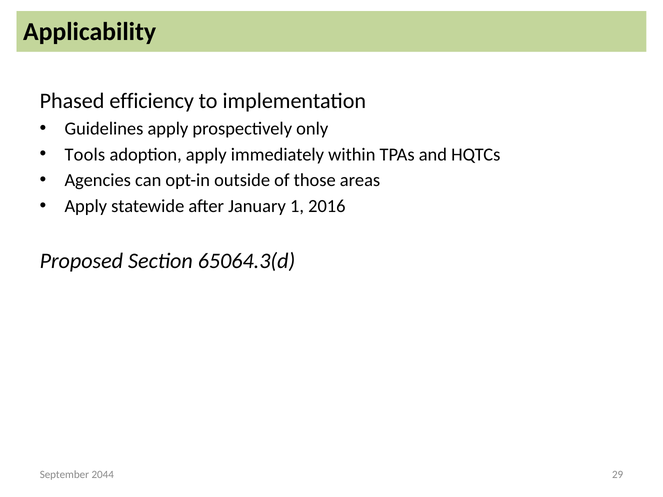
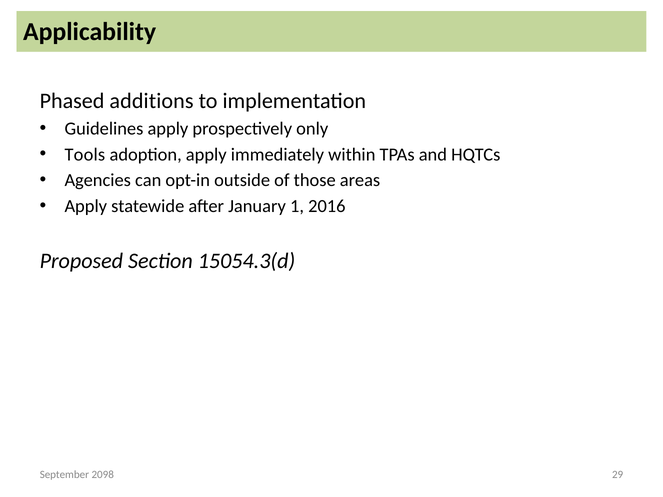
efficiency: efficiency -> additions (152, 101)
65064.3(d: 65064.3(d -> 15054.3(d (247, 261)
2044: 2044 -> 2098 (103, 475)
